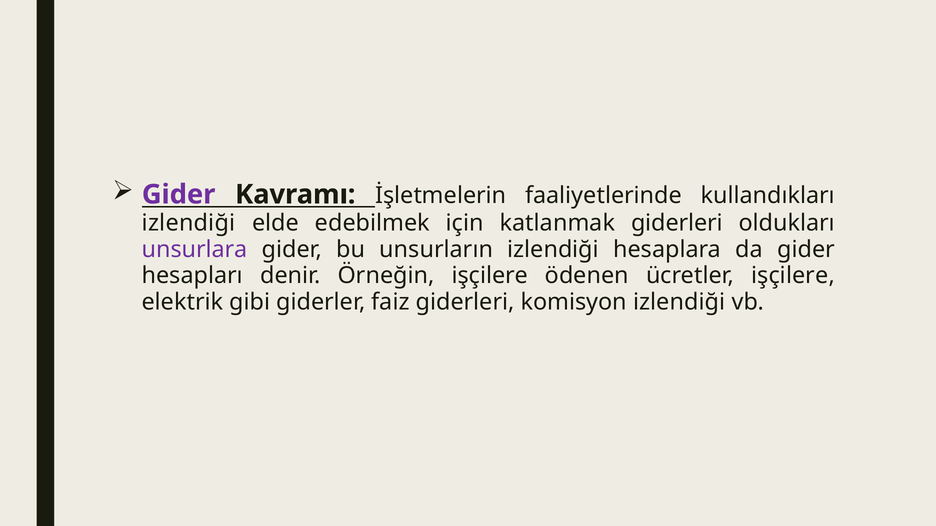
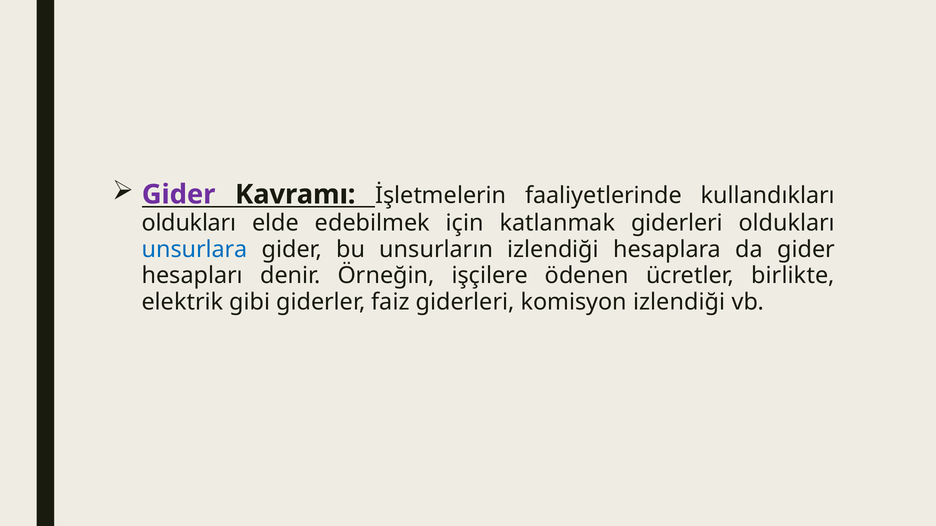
izlendiği: izlendiği -> oldukları (189, 223)
unsurlara colour: purple -> blue (195, 250)
ücretler işçilere: işçilere -> birlikte (793, 276)
